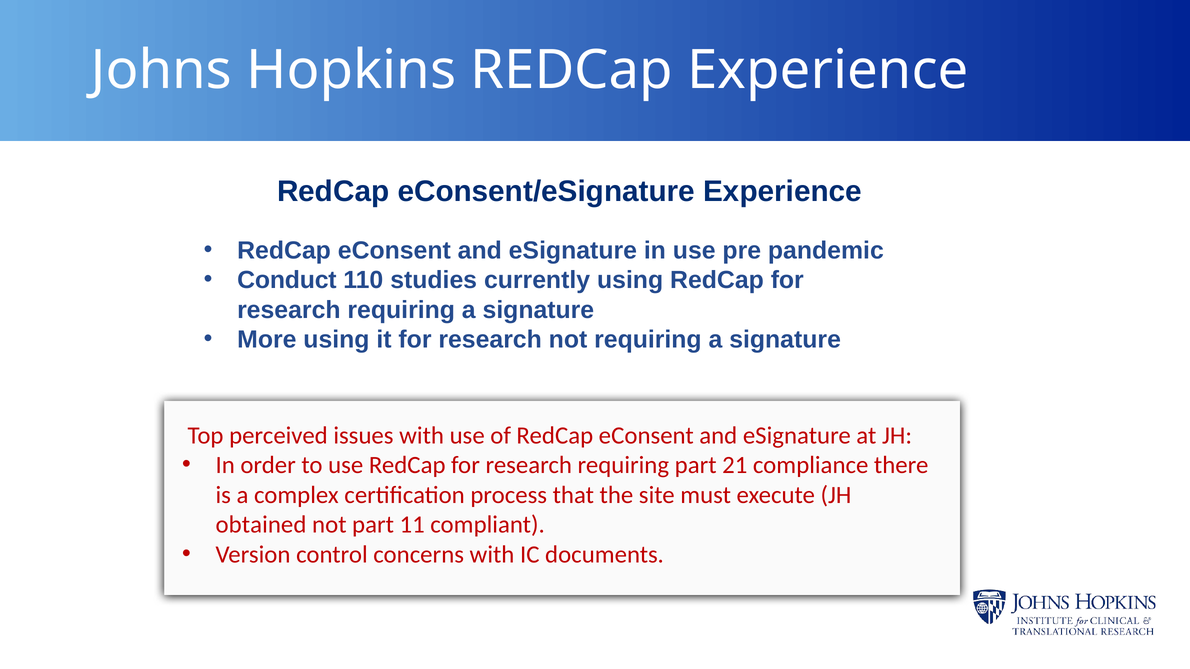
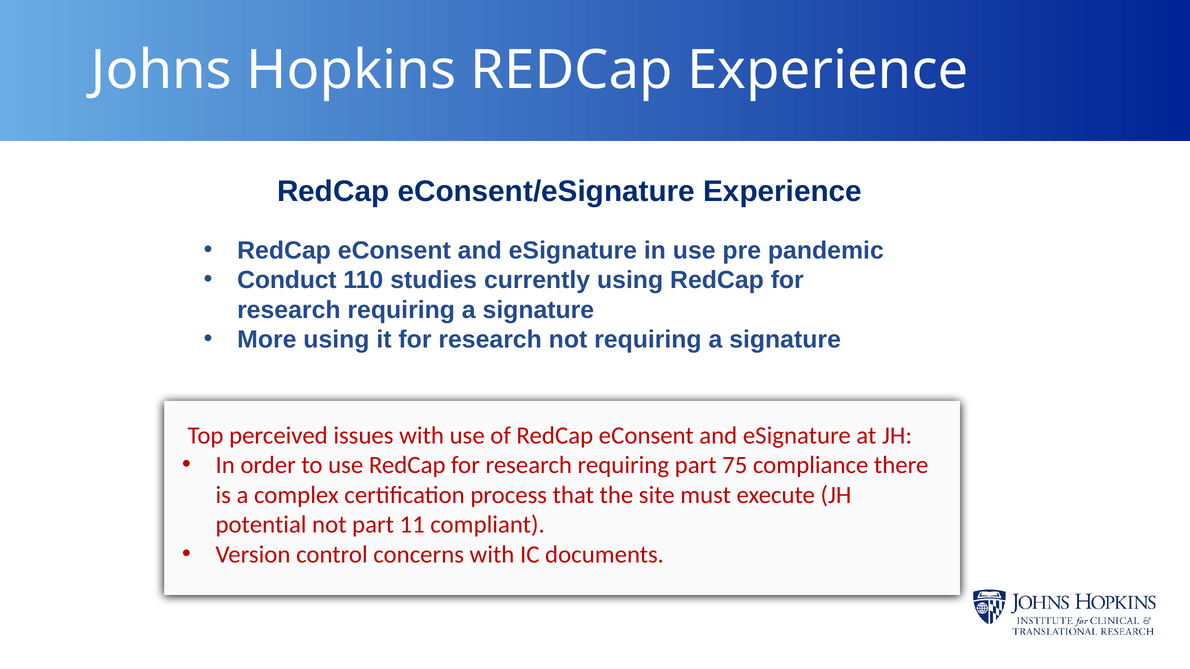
21: 21 -> 75 (735, 465)
obtained: obtained -> potential (261, 525)
